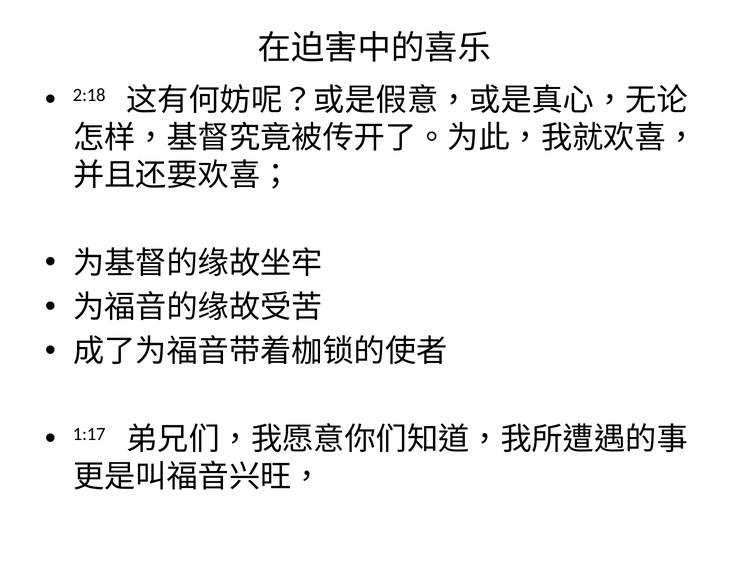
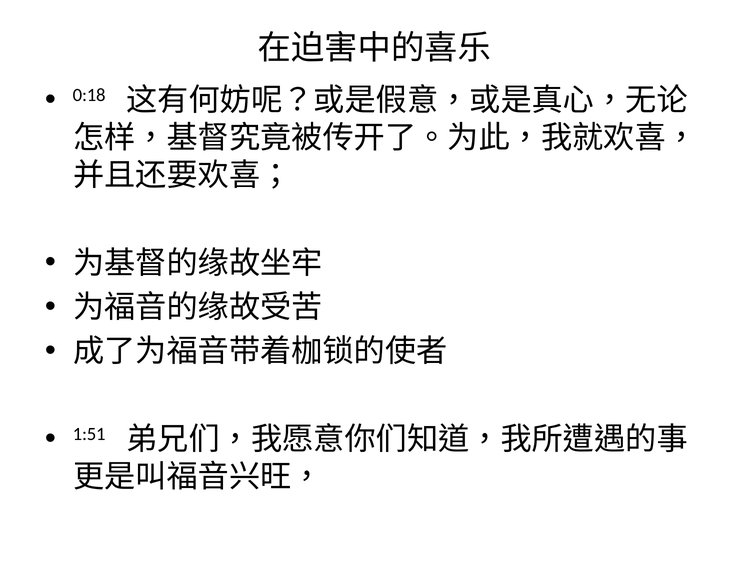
2:18: 2:18 -> 0:18 (89, 95)
1:17: 1:17 -> 1:51 (89, 435)
